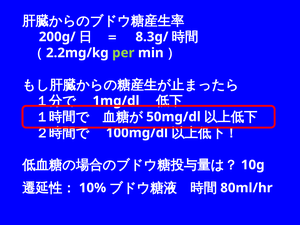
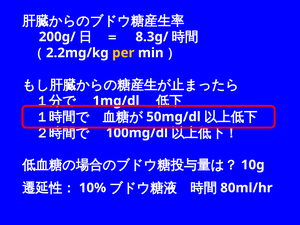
per colour: light green -> yellow (123, 53)
